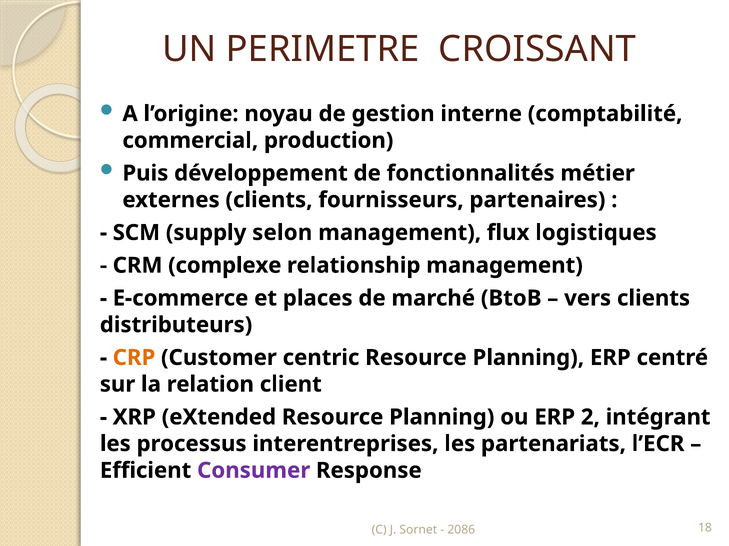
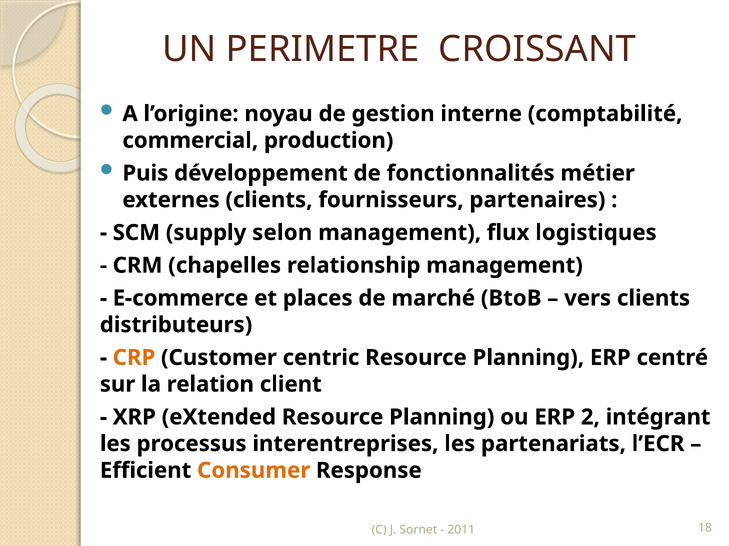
complexe: complexe -> chapelles (225, 266)
Consumer colour: purple -> orange (254, 471)
2086: 2086 -> 2011 (461, 531)
